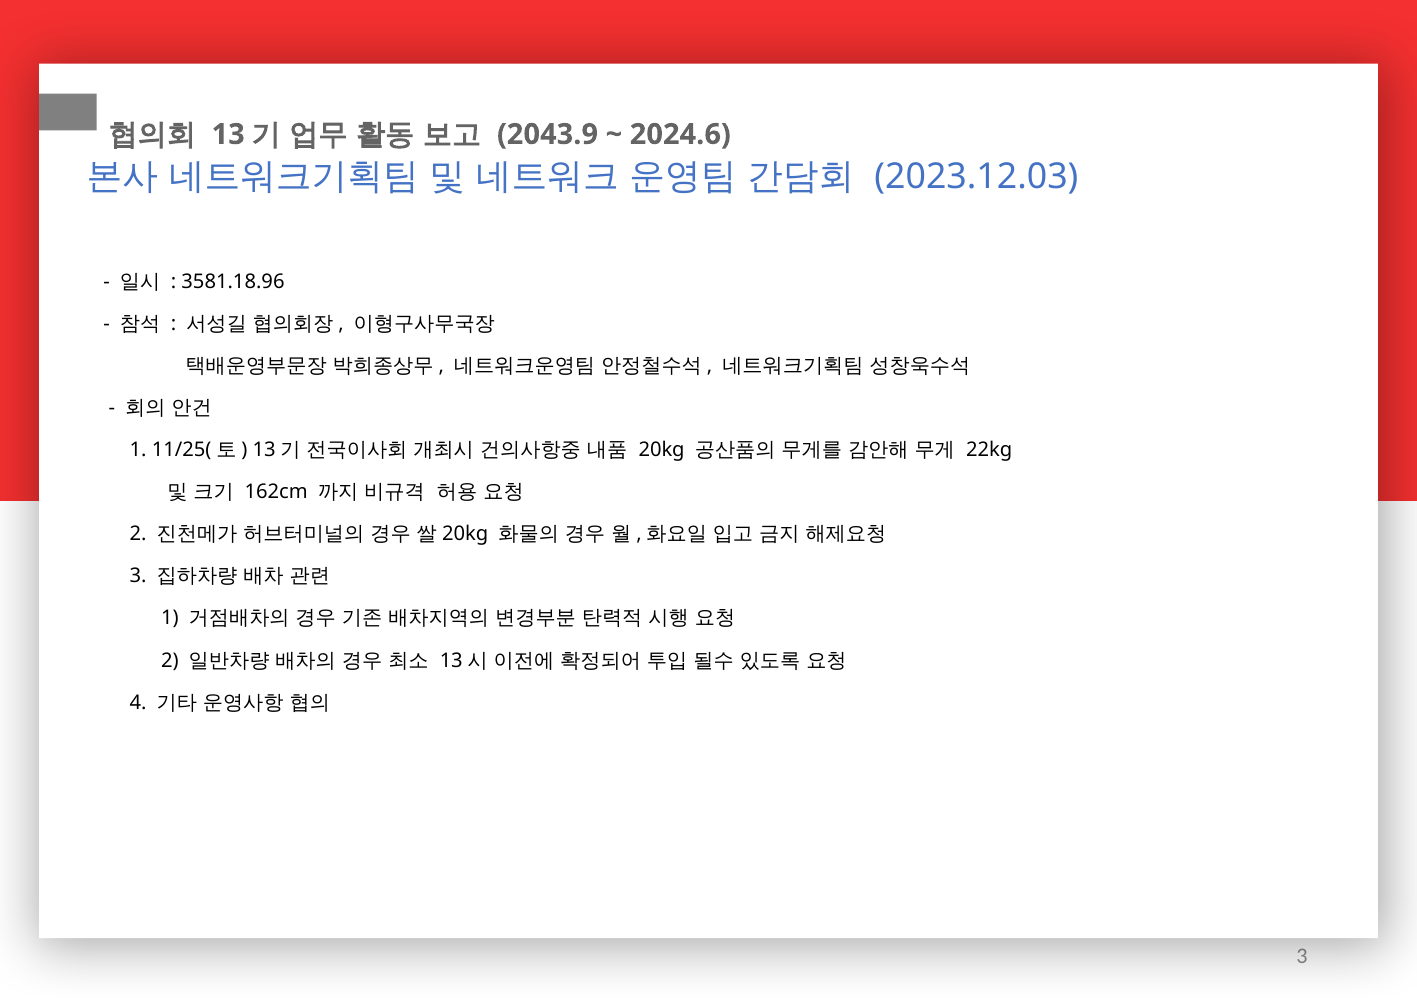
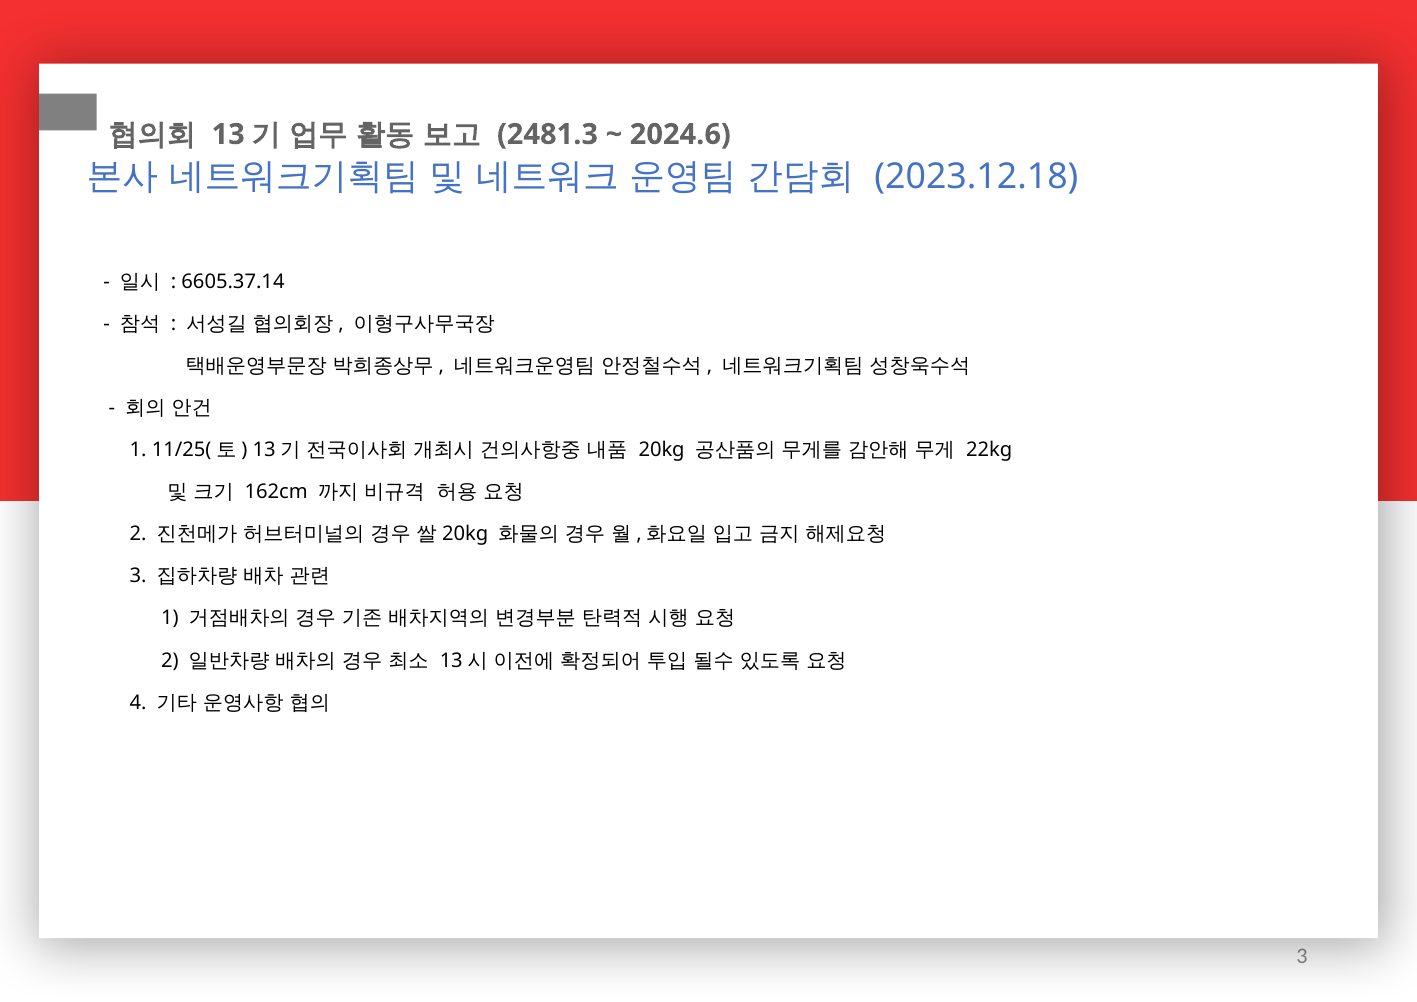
2043.9: 2043.9 -> 2481.3 (548, 134)
2023.12.03: 2023.12.03 -> 2023.12.18 (976, 177)
3581.18.96: 3581.18.96 -> 6605.37.14 (233, 282)
